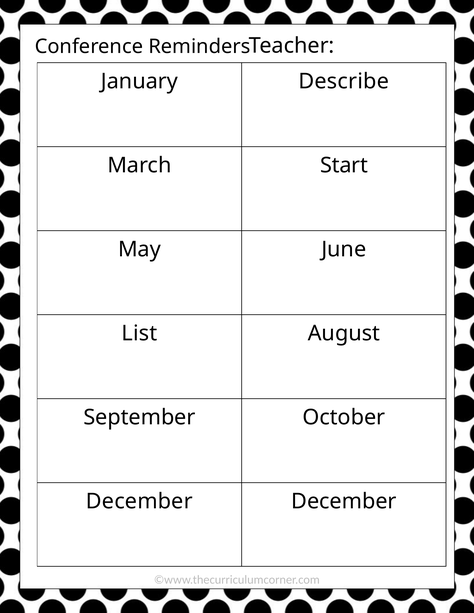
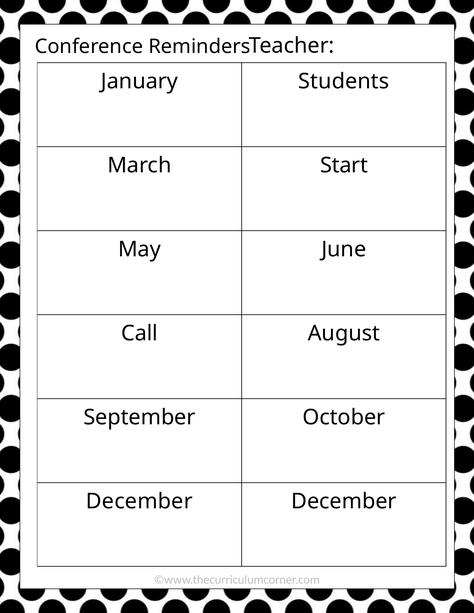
Describe: Describe -> Students (344, 82)
List: List -> Call (140, 334)
